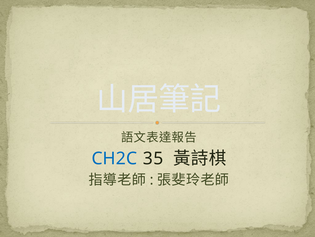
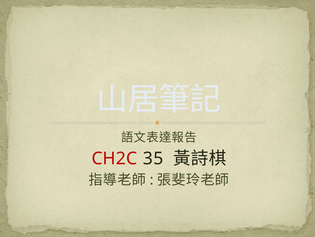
CH2C colour: blue -> red (114, 158)
